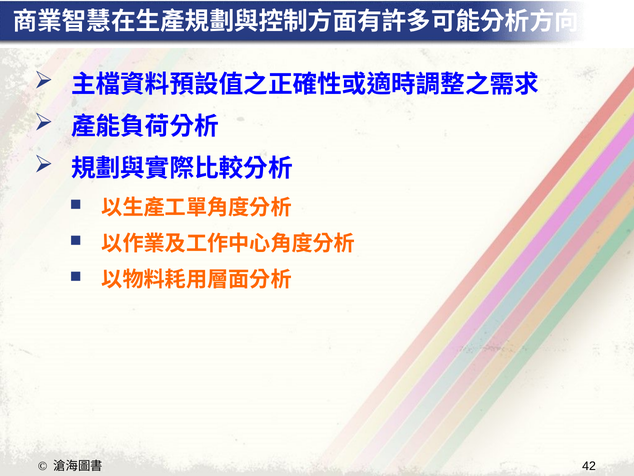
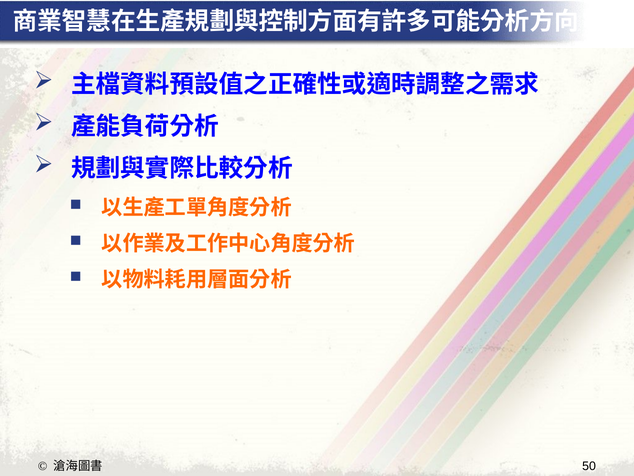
42: 42 -> 50 (589, 466)
